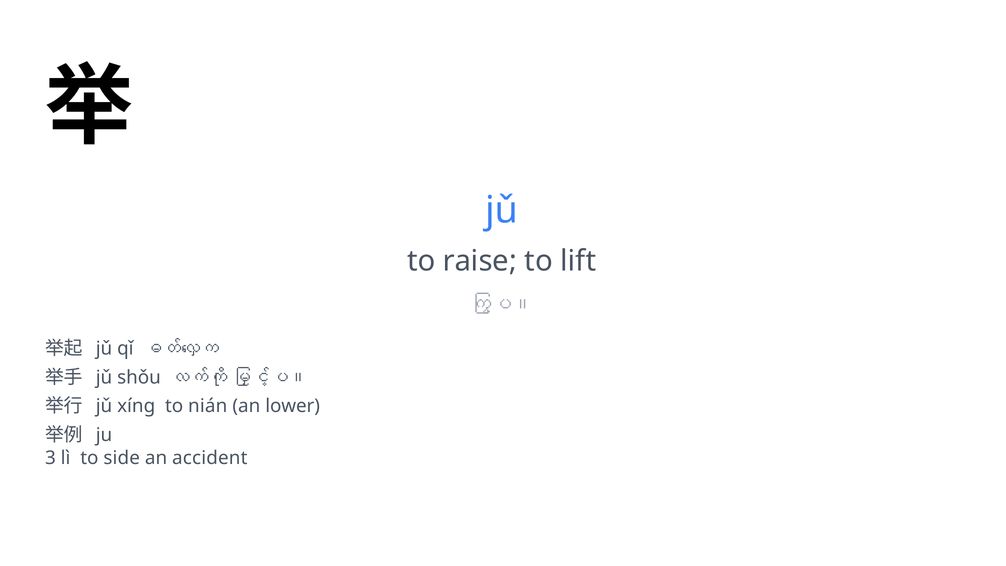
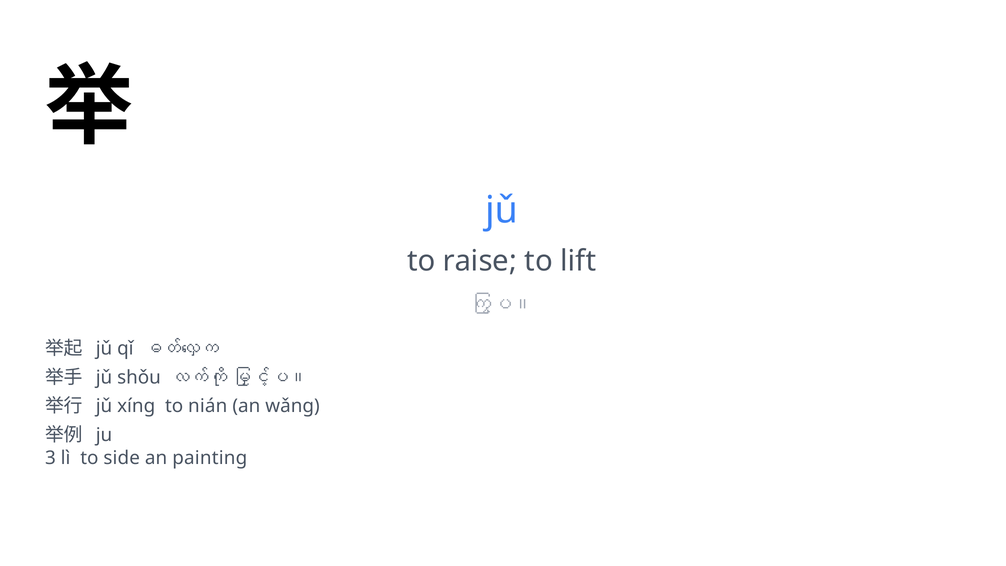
lower: lower -> wǎng (293, 406)
accident: accident -> painting (210, 458)
